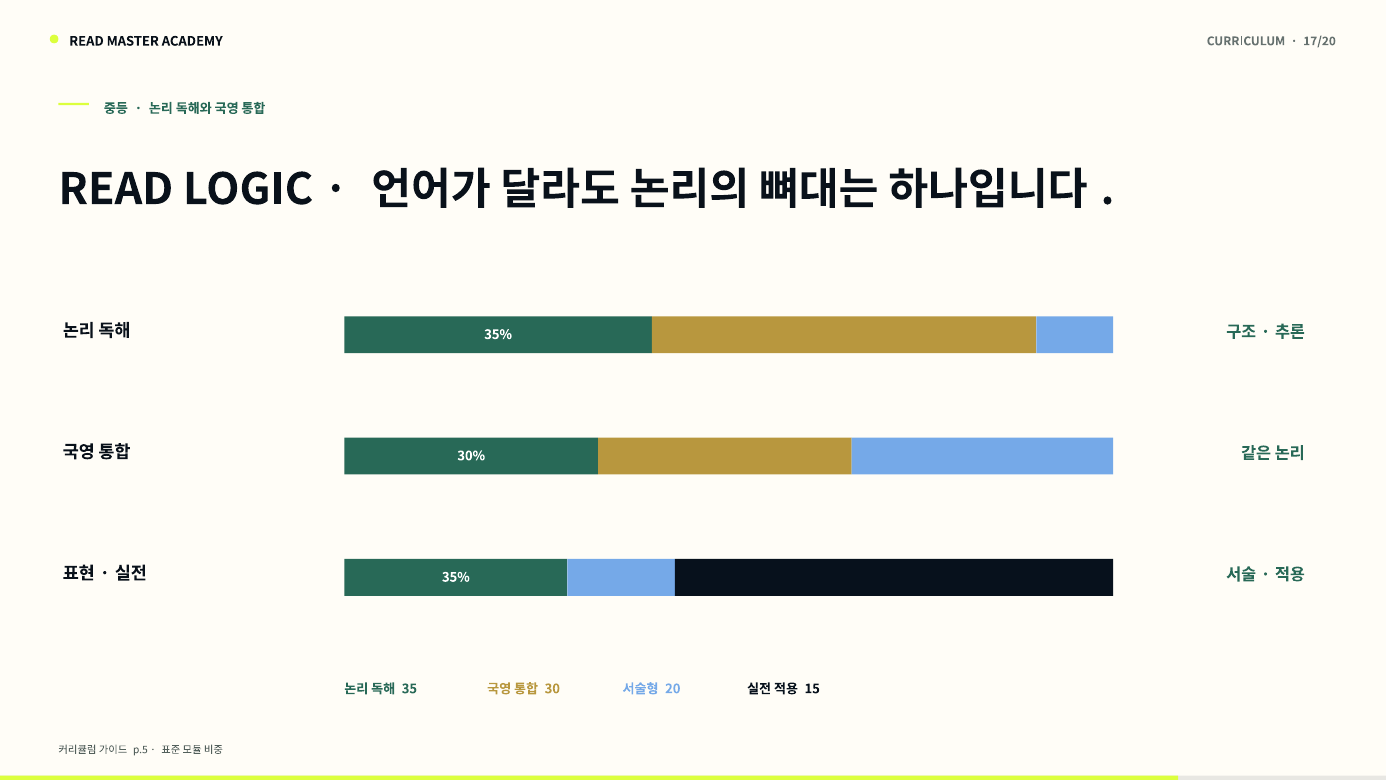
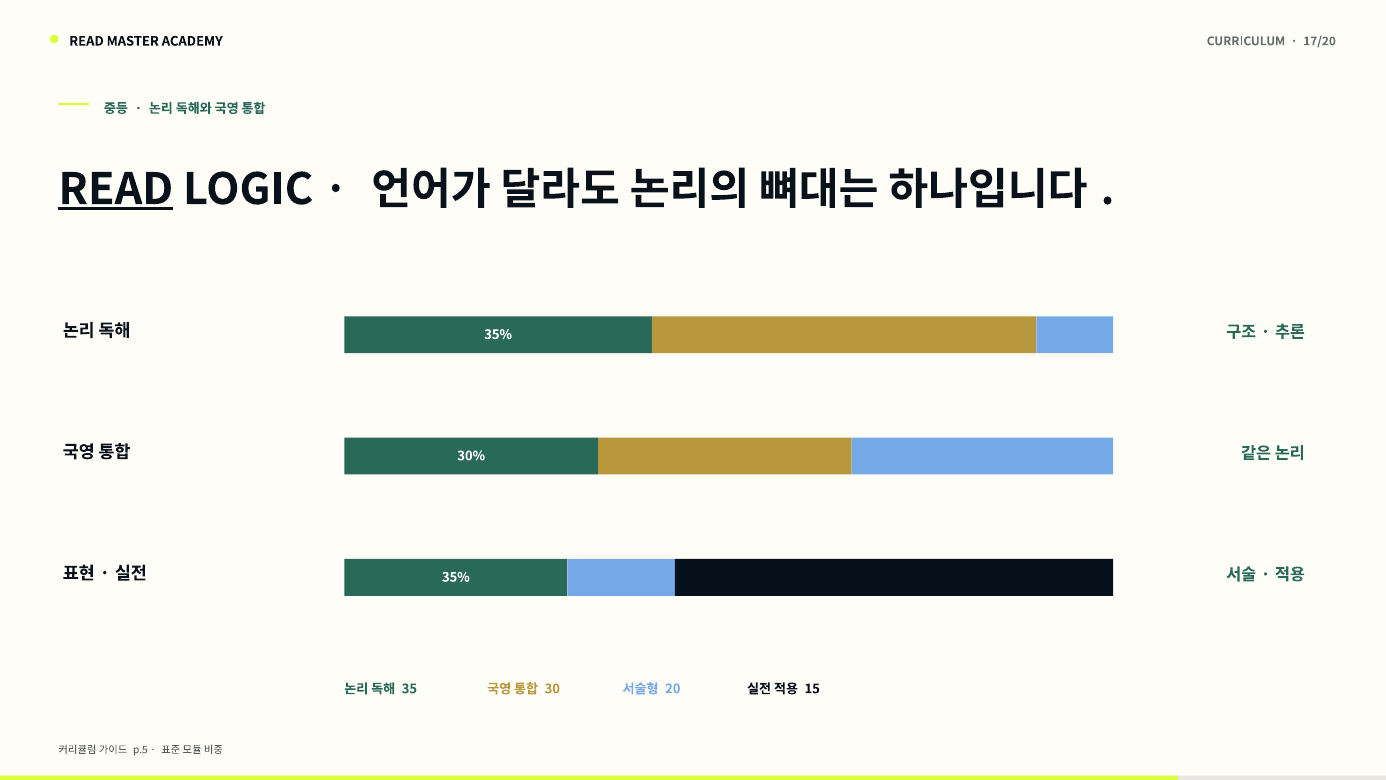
READ underline: none -> present (116, 190)
